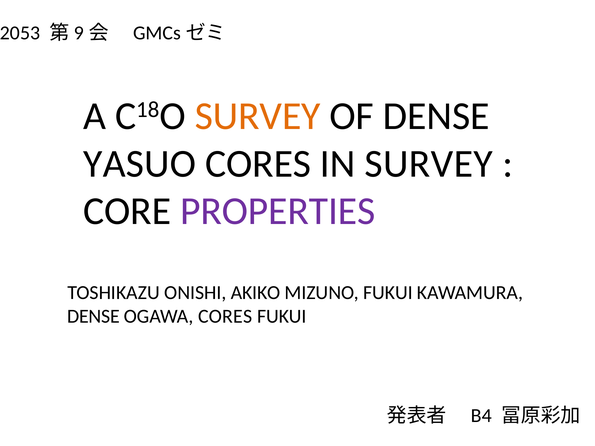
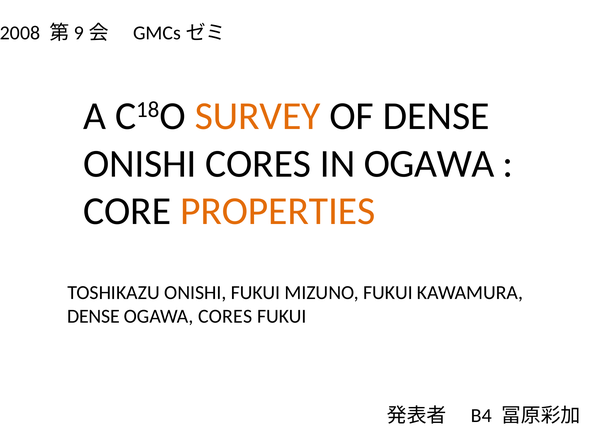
2053: 2053 -> 2008 (20, 33)
YASUO: YASUO -> ONISHI (140, 164)
IN SURVEY: SURVEY -> OGAWA (429, 164)
PROPERTIES colour: purple -> orange (278, 211)
ONISHI AKIKO: AKIKO -> FUKUI (256, 293)
